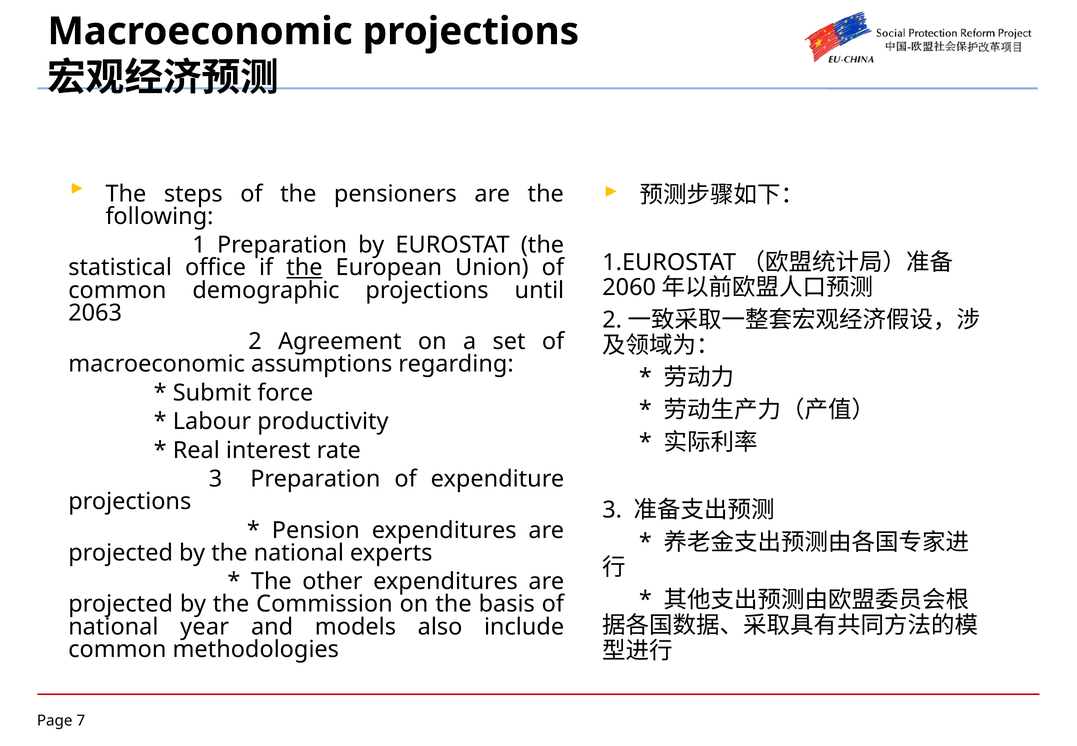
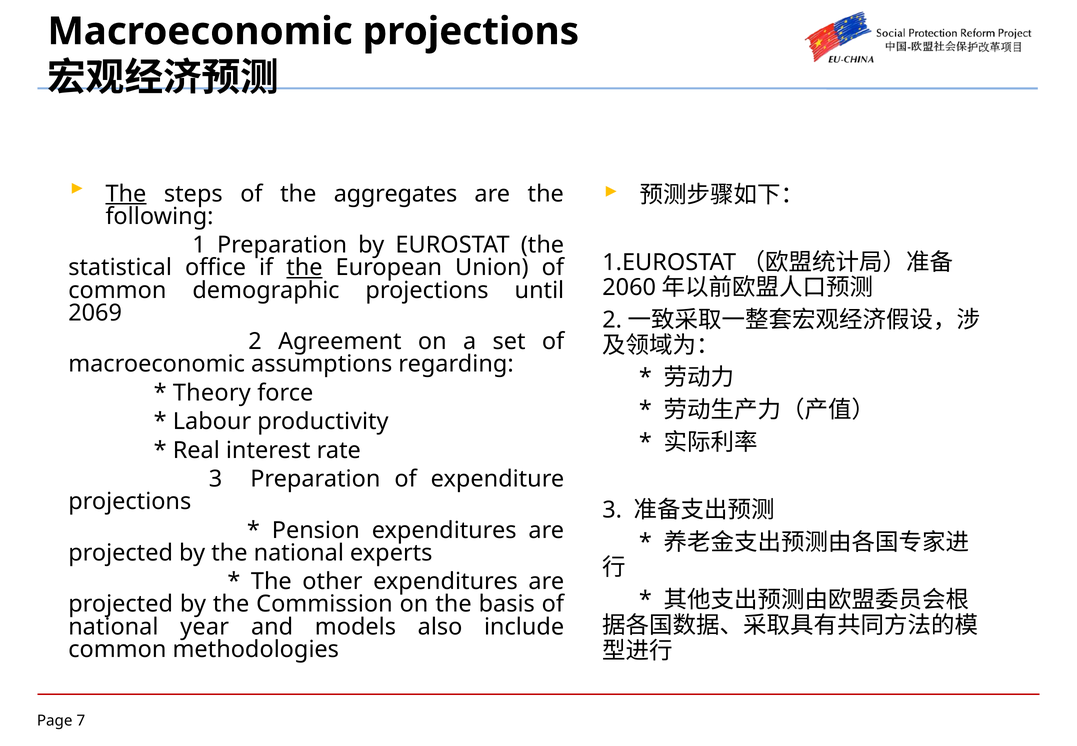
The underline: none -> present (126, 194)
pensioners: pensioners -> aggregates (396, 194)
2063: 2063 -> 2069 (95, 313)
Submit: Submit -> Theory (212, 393)
